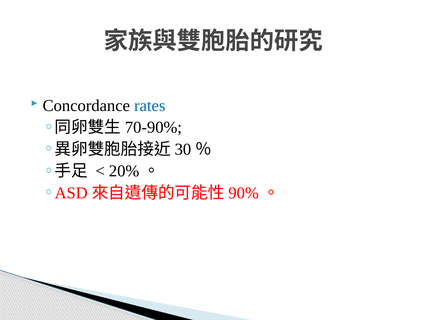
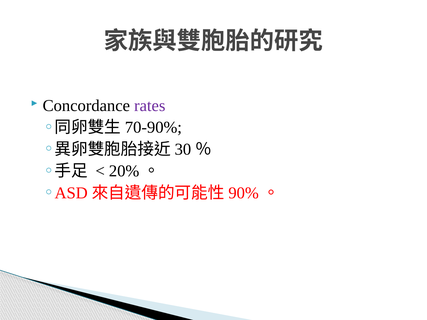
rates colour: blue -> purple (150, 106)
